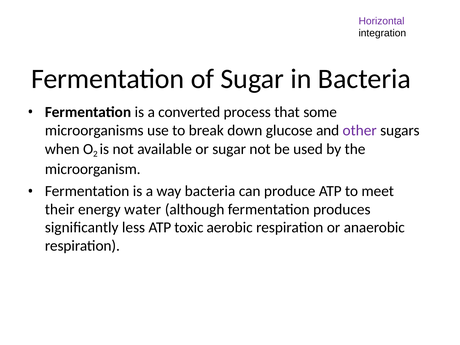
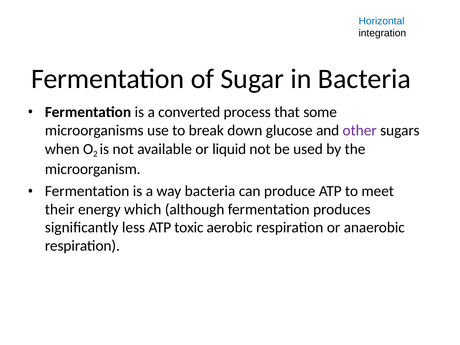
Horizontal colour: purple -> blue (382, 21)
or sugar: sugar -> liquid (229, 149)
water: water -> which (143, 209)
